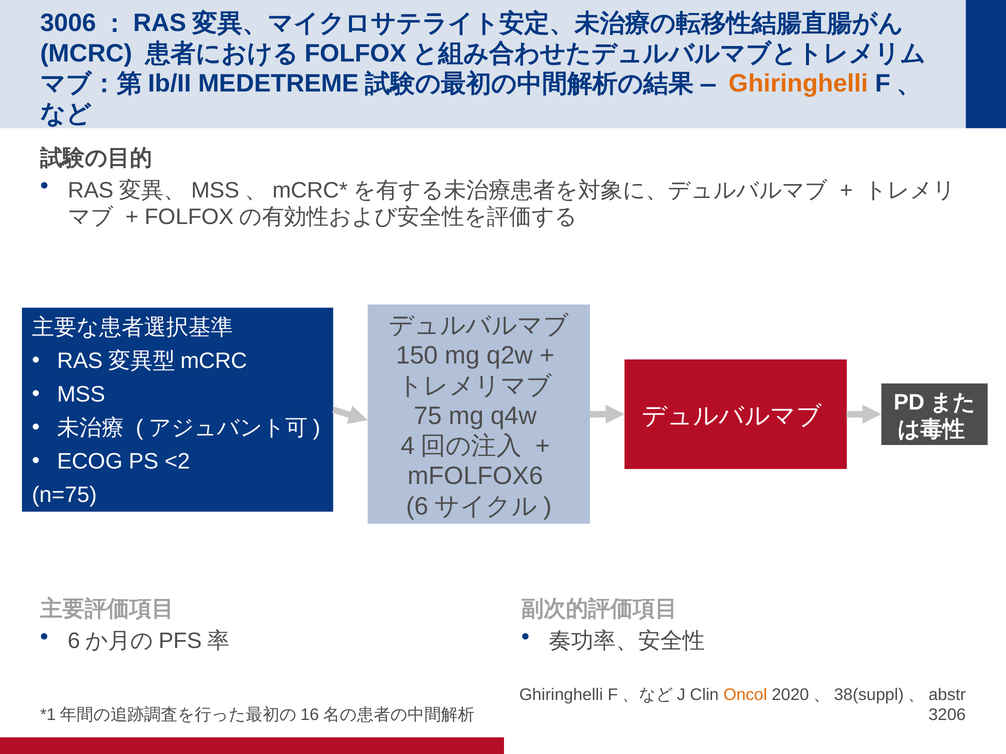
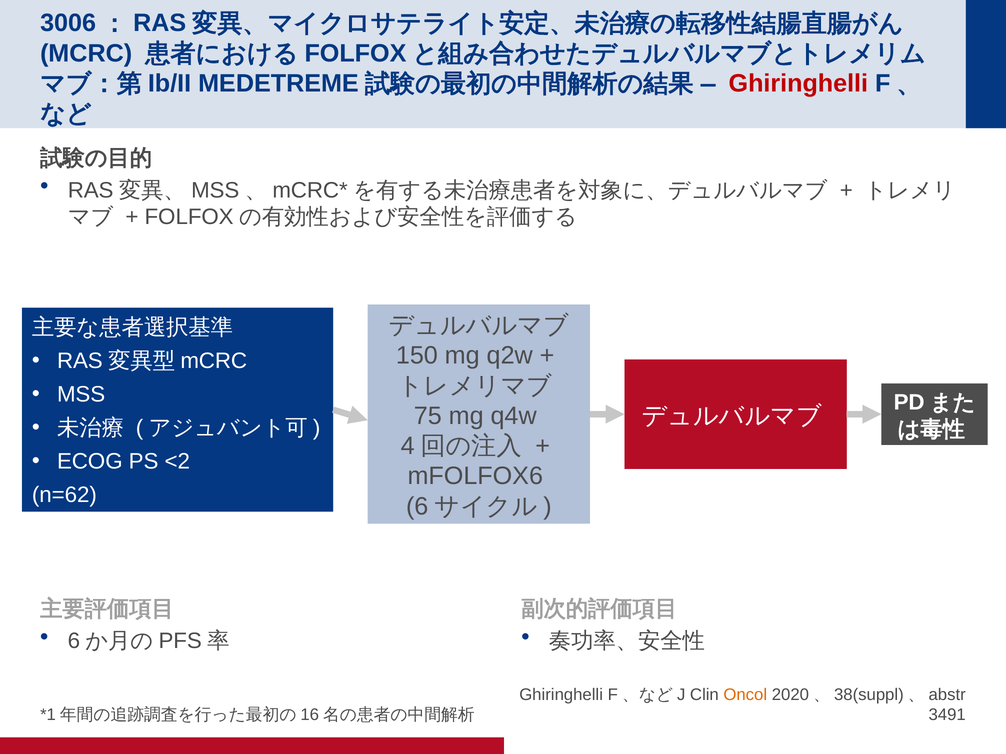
Ghiringhelli colour: orange -> red (798, 84)
n=75: n=75 -> n=62 (64, 495)
3206: 3206 -> 3491 (947, 715)
